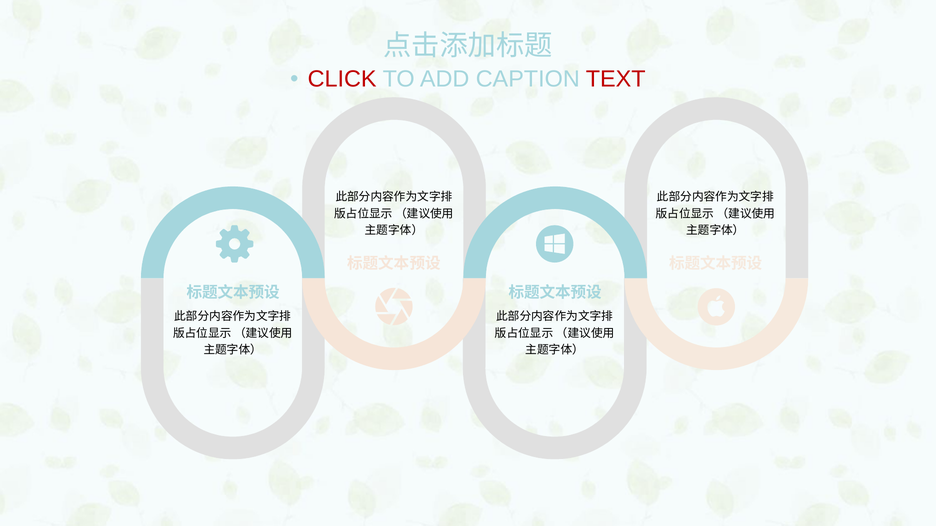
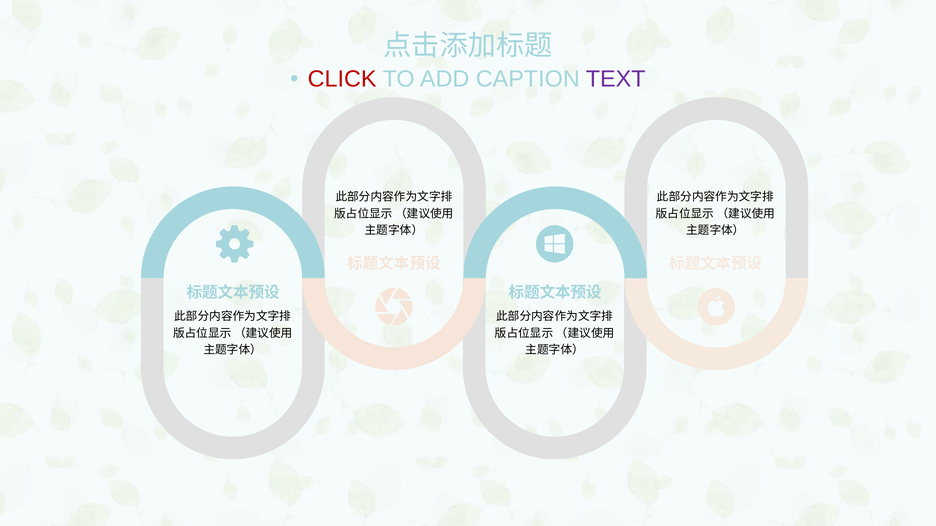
TEXT colour: red -> purple (616, 79)
